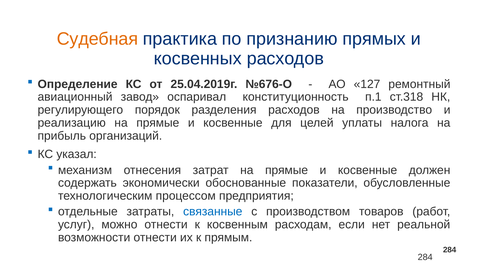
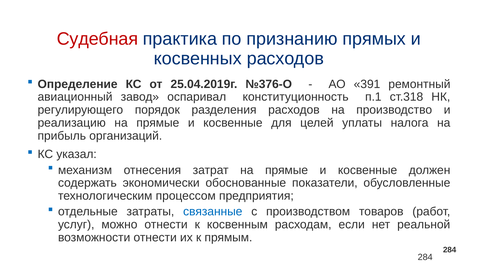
Судебная colour: orange -> red (97, 39)
№676-О: №676-О -> №376-О (269, 84)
127: 127 -> 391 (367, 84)
